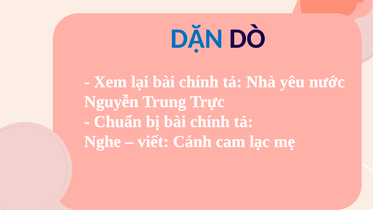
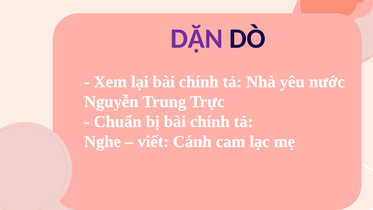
DẶN colour: blue -> purple (197, 38)
